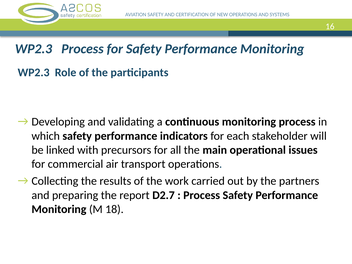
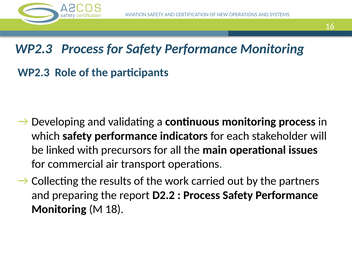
D2.7: D2.7 -> D2.2 (164, 195)
